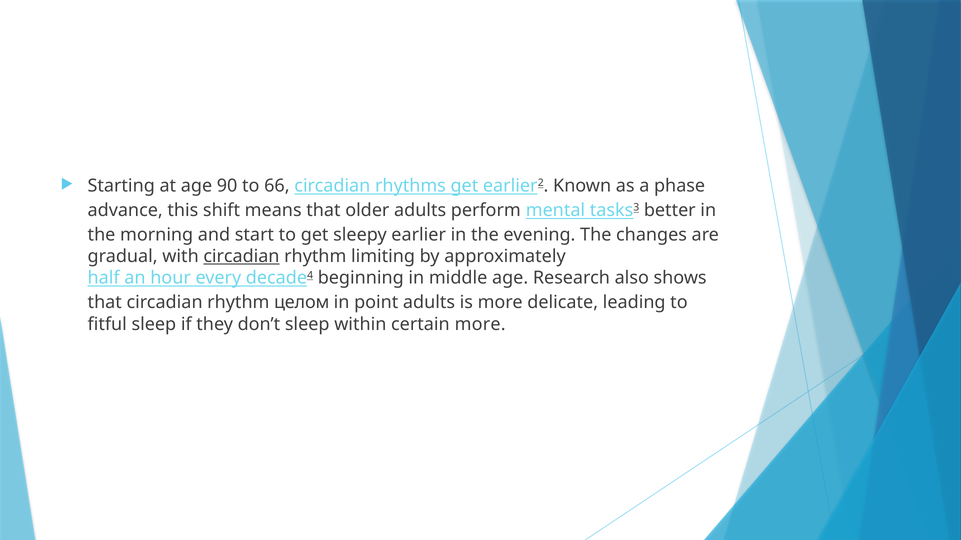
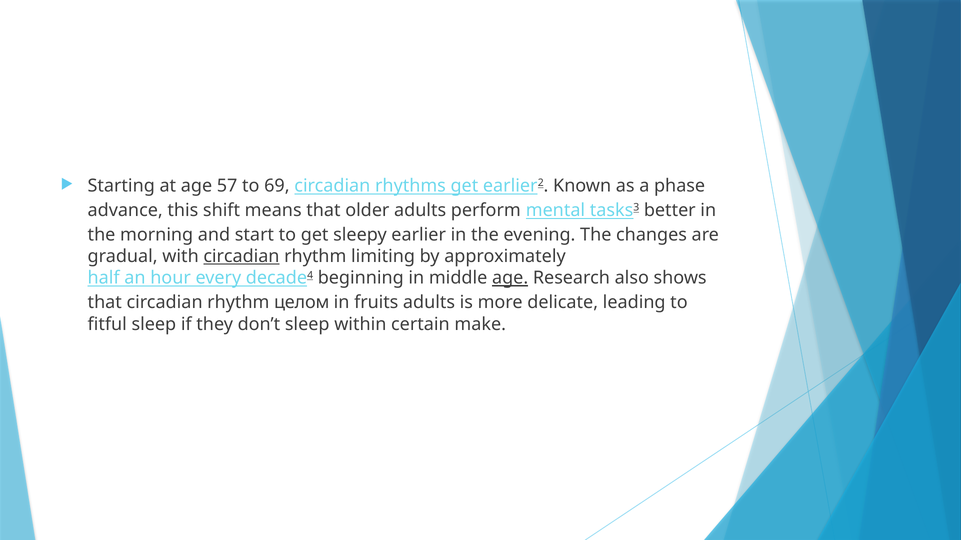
90: 90 -> 57 (227, 186)
66: 66 -> 69 (277, 186)
age underline: none -> present (510, 278)
point: point -> fruits (376, 303)
certain more: more -> make (480, 324)
